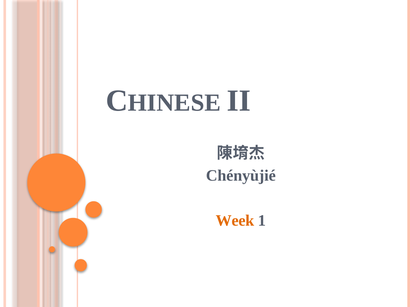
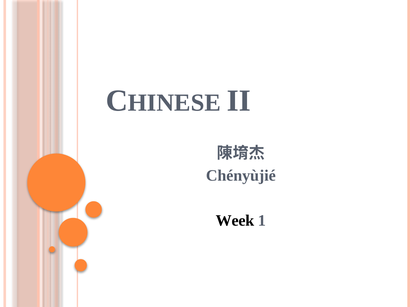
Week colour: orange -> black (235, 221)
